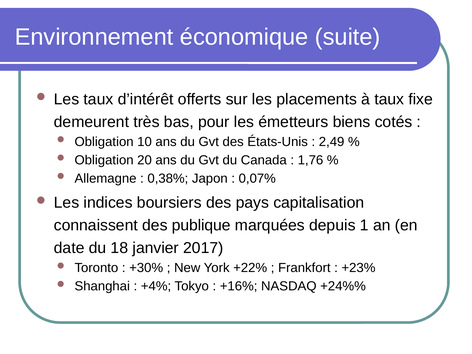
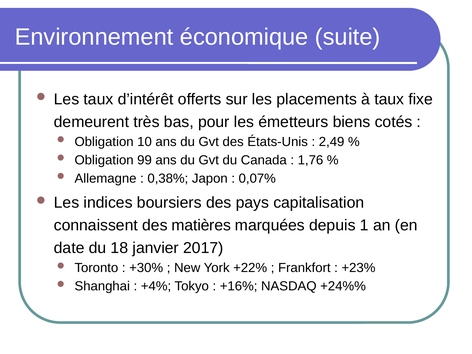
20: 20 -> 99 (145, 160)
publique: publique -> matières (201, 225)
